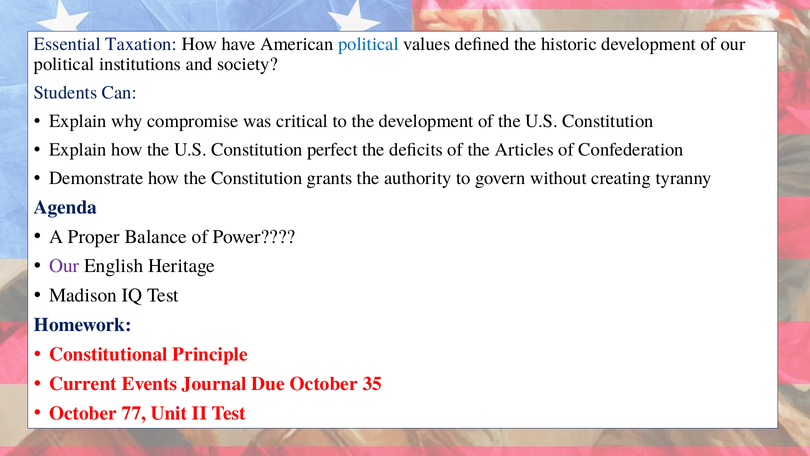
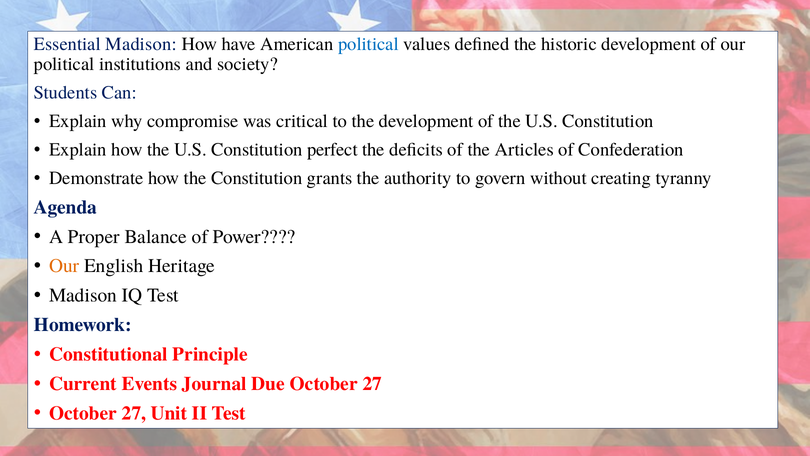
Essential Taxation: Taxation -> Madison (141, 44)
Our colour: purple -> orange (64, 266)
Due October 35: 35 -> 27 (372, 383)
77: 77 -> 27 (134, 413)
